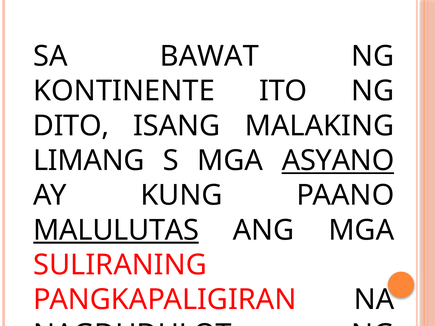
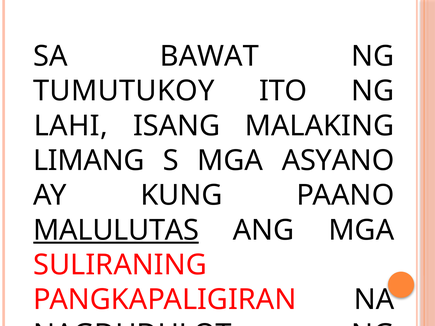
KONTINENTE: KONTINENTE -> TUMUTUKOY (124, 91)
DITO: DITO -> LAHI (71, 126)
ASYANO underline: present -> none (338, 161)
